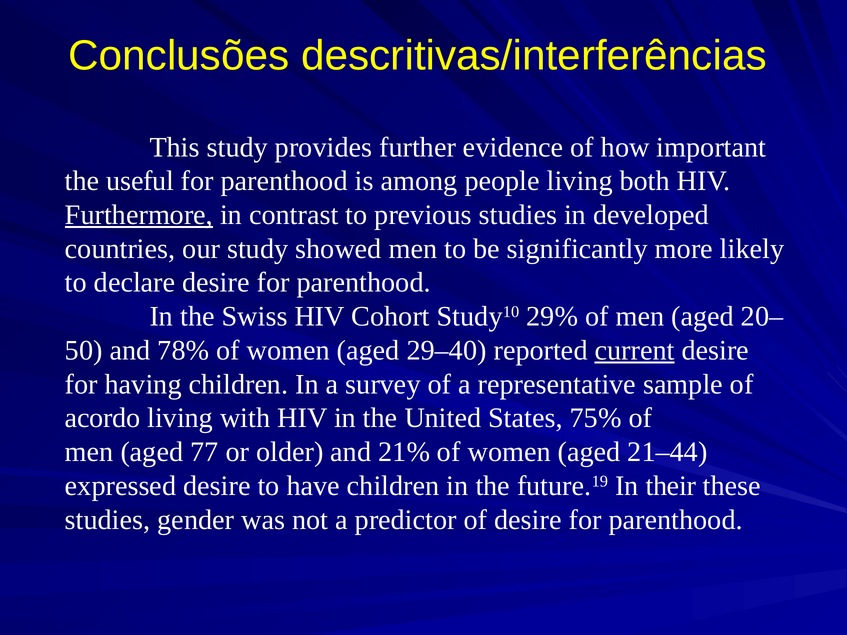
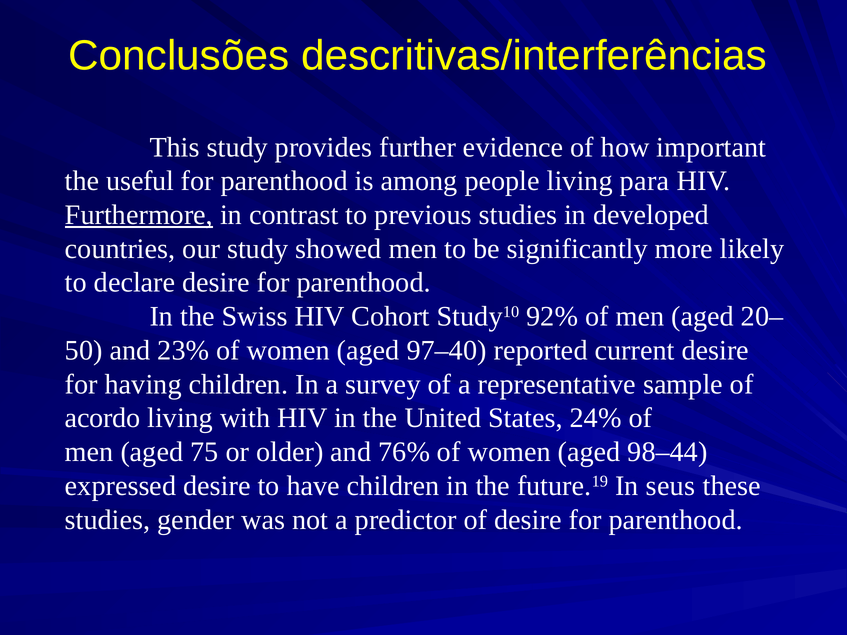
both: both -> para (645, 181)
29%: 29% -> 92% (552, 317)
78%: 78% -> 23% (183, 351)
29–40: 29–40 -> 97–40 (447, 351)
current underline: present -> none (635, 351)
75%: 75% -> 24% (596, 418)
77: 77 -> 75 (204, 452)
21%: 21% -> 76% (404, 452)
21–44: 21–44 -> 98–44 (667, 452)
their: their -> seus (671, 486)
